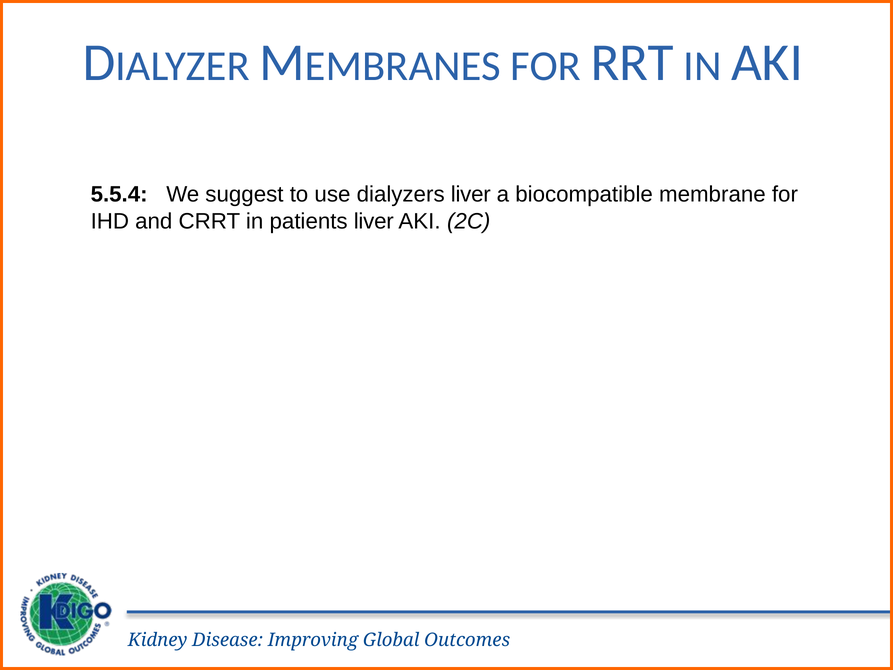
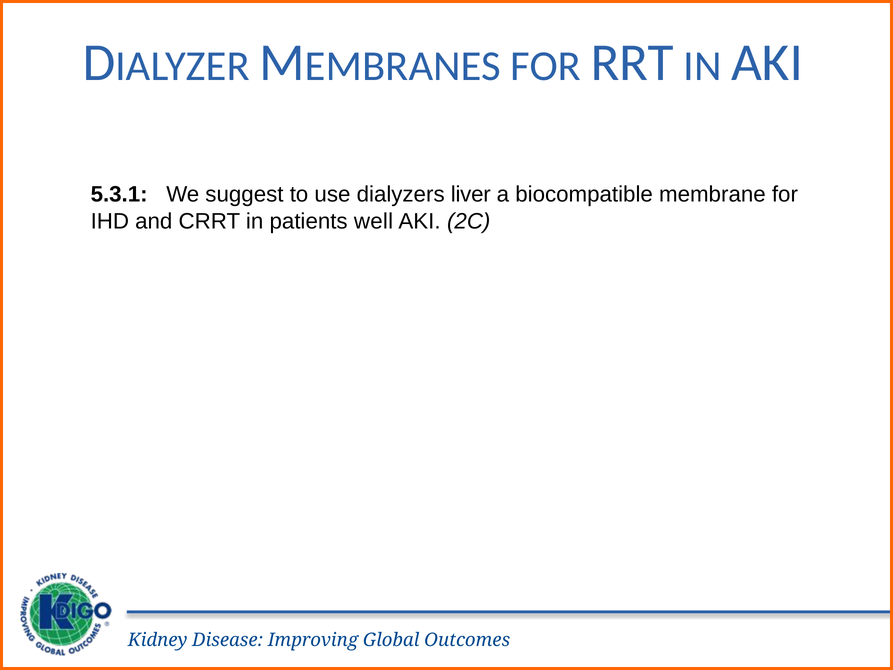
5.5.4: 5.5.4 -> 5.3.1 (119, 194)
patients liver: liver -> well (374, 221)
